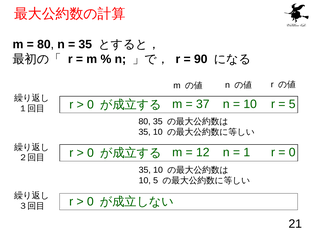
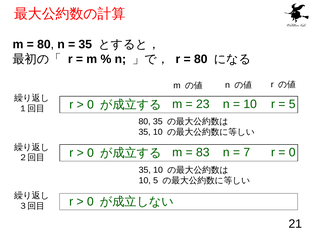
90: 90 -> 80 (201, 59)
37: 37 -> 23 (203, 104)
12: 12 -> 83 (203, 152)
1: 1 -> 7 (247, 152)
